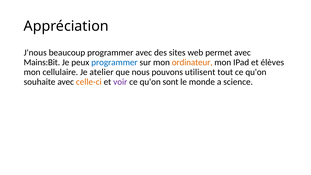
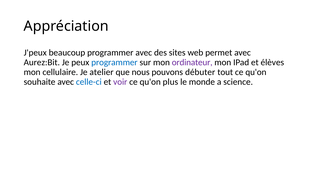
J'nous: J'nous -> J'peux (35, 53)
Mains:Bit: Mains:Bit -> Aurez:Bit (42, 62)
ordinateur colour: orange -> purple (192, 62)
utilisent: utilisent -> débuter (200, 72)
celle-ci colour: orange -> blue (89, 82)
sont: sont -> plus (170, 82)
